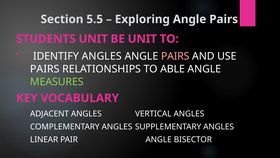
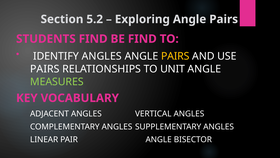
5.5: 5.5 -> 5.2 (95, 19)
STUDENTS UNIT: UNIT -> FIND (93, 39)
BE UNIT: UNIT -> FIND (142, 39)
PAIRS colour: pink -> yellow (175, 56)
ABLE: ABLE -> UNIT (173, 69)
